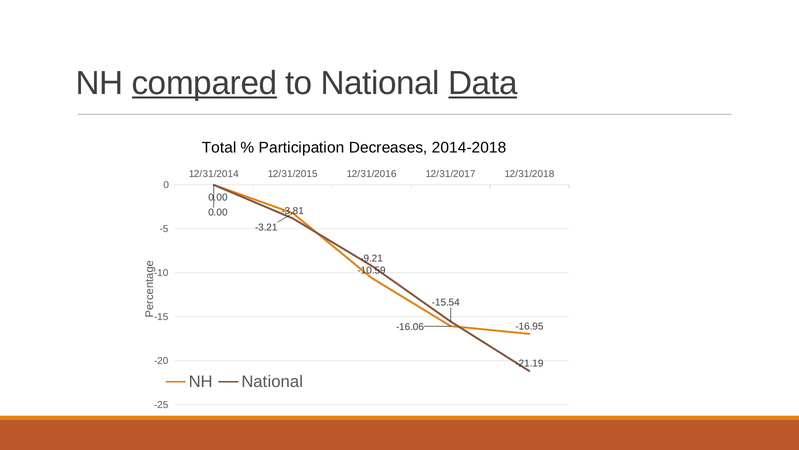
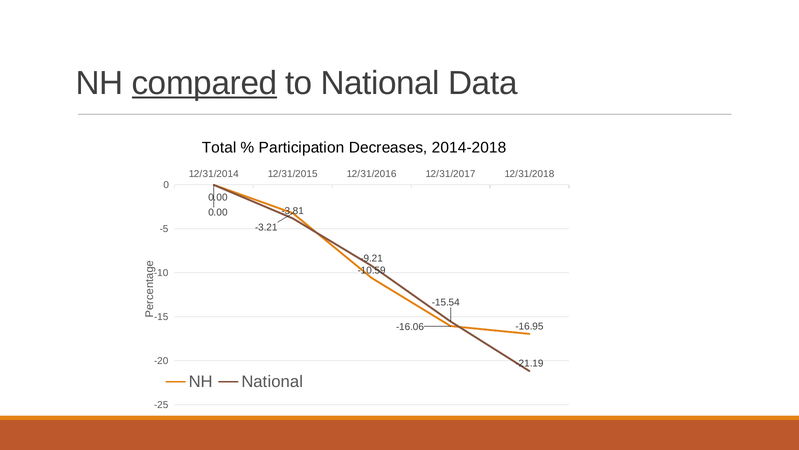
Data underline: present -> none (483, 83)
